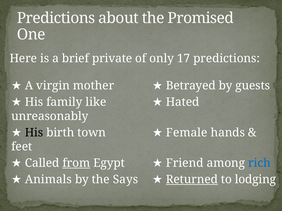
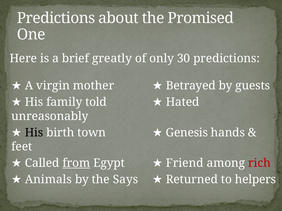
private: private -> greatly (112, 59)
17: 17 -> 30 (184, 59)
like: like -> told (96, 102)
Female: Female -> Genesis (187, 133)
rich colour: blue -> red (259, 163)
Returned underline: present -> none (192, 180)
lodging: lodging -> helpers (255, 180)
